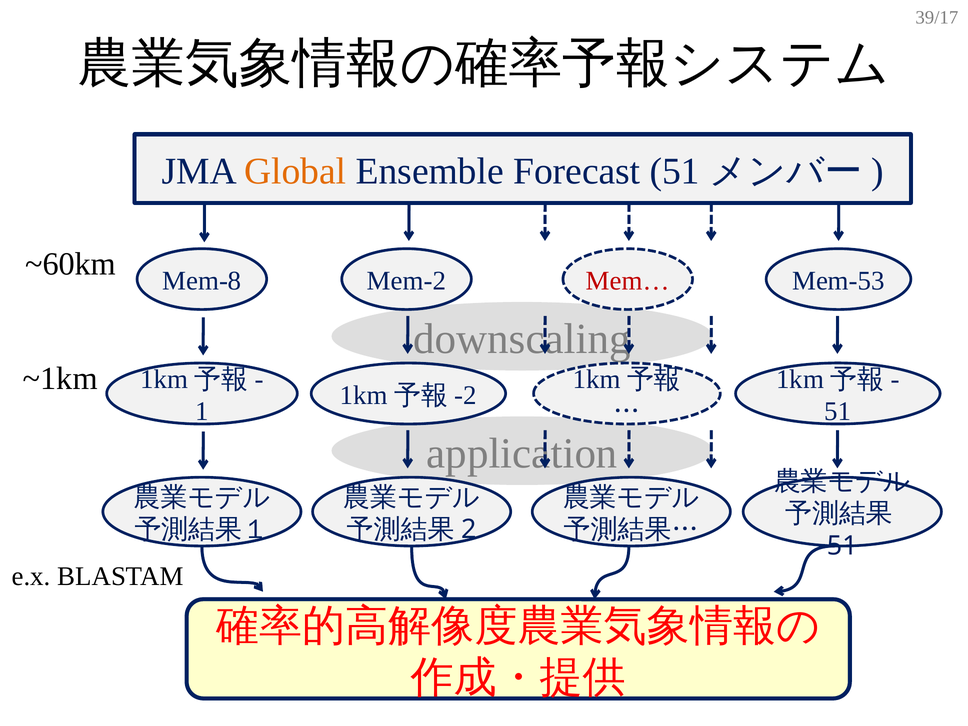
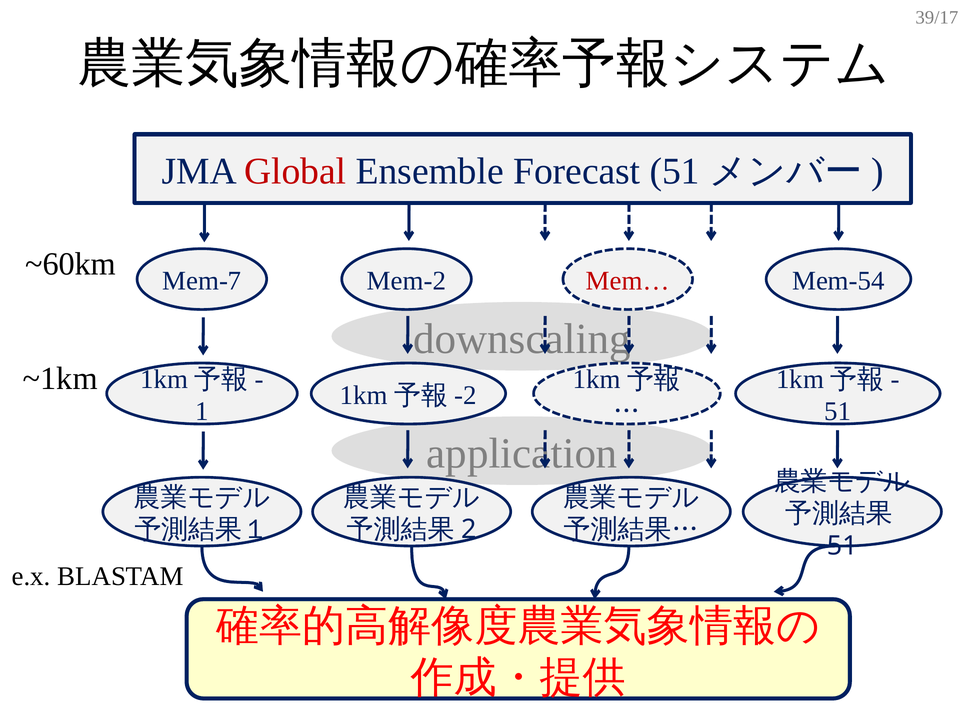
Global colour: orange -> red (295, 171)
Mem-8: Mem-8 -> Mem-7 (202, 281)
Mem-53: Mem-53 -> Mem-54 (838, 281)
